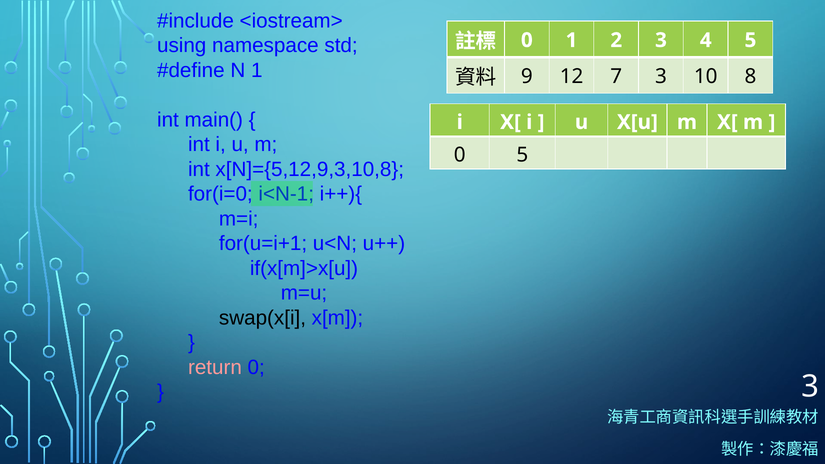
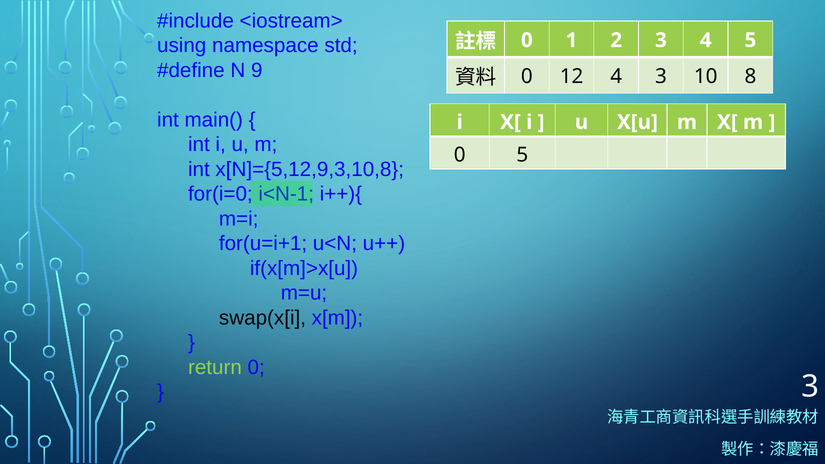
N 1: 1 -> 9 (257, 70)
9: 9 -> 0 (527, 76)
12 7: 7 -> 4 (616, 76)
return colour: pink -> light green (215, 367)
